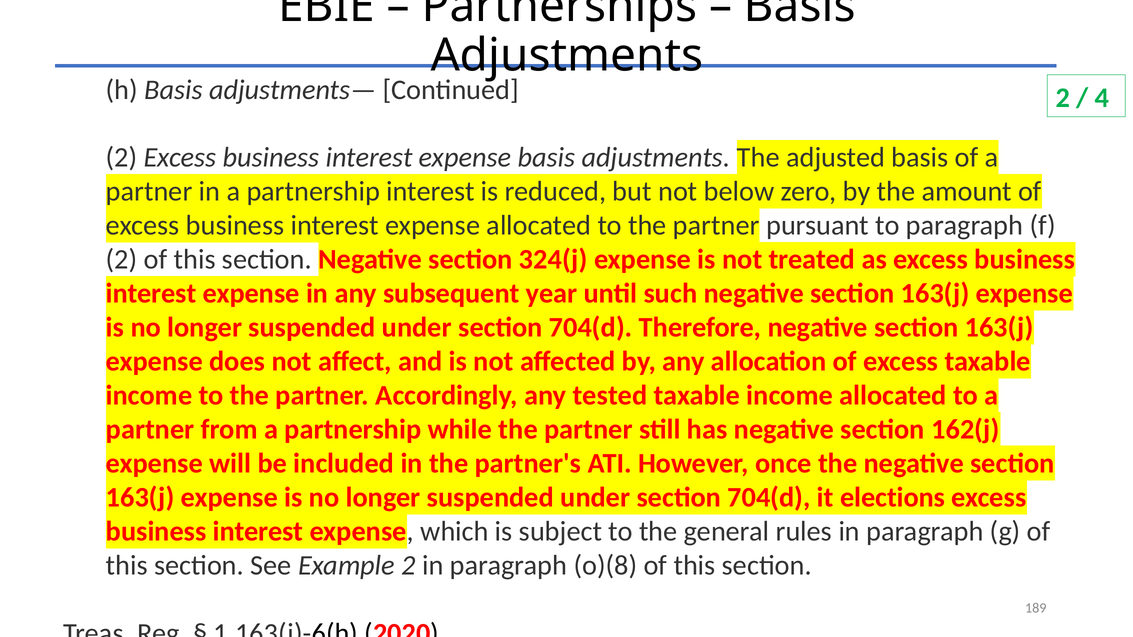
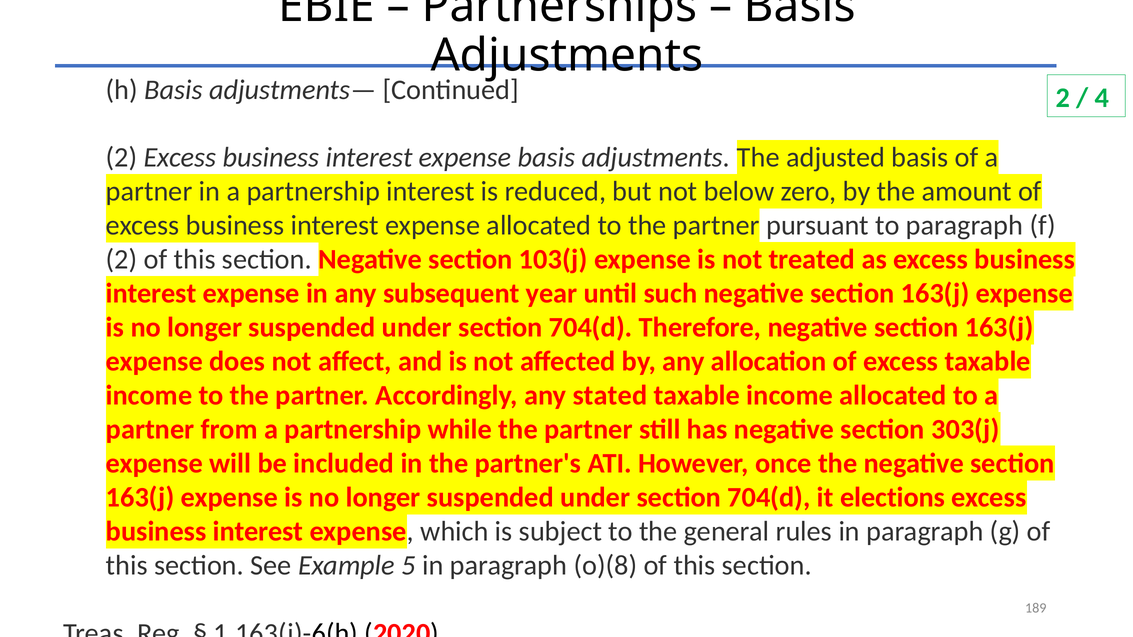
324(j: 324(j -> 103(j (553, 260)
tested: tested -> stated (610, 396)
162(j: 162(j -> 303(j (965, 430)
Example 2: 2 -> 5 (409, 566)
